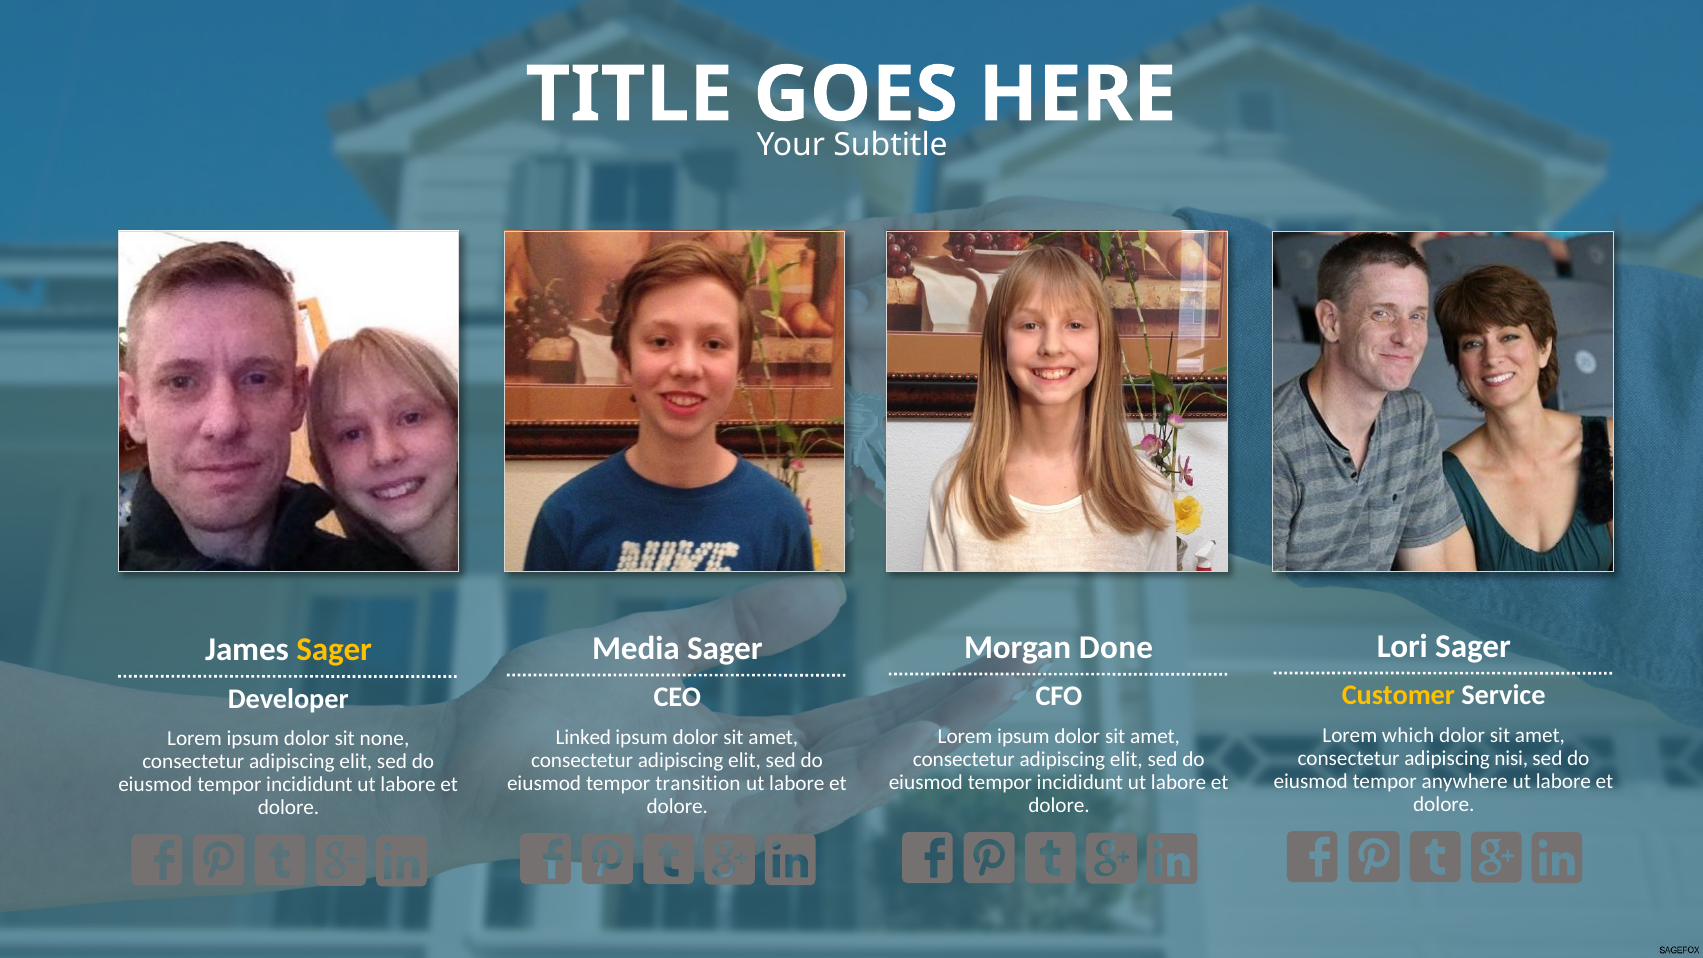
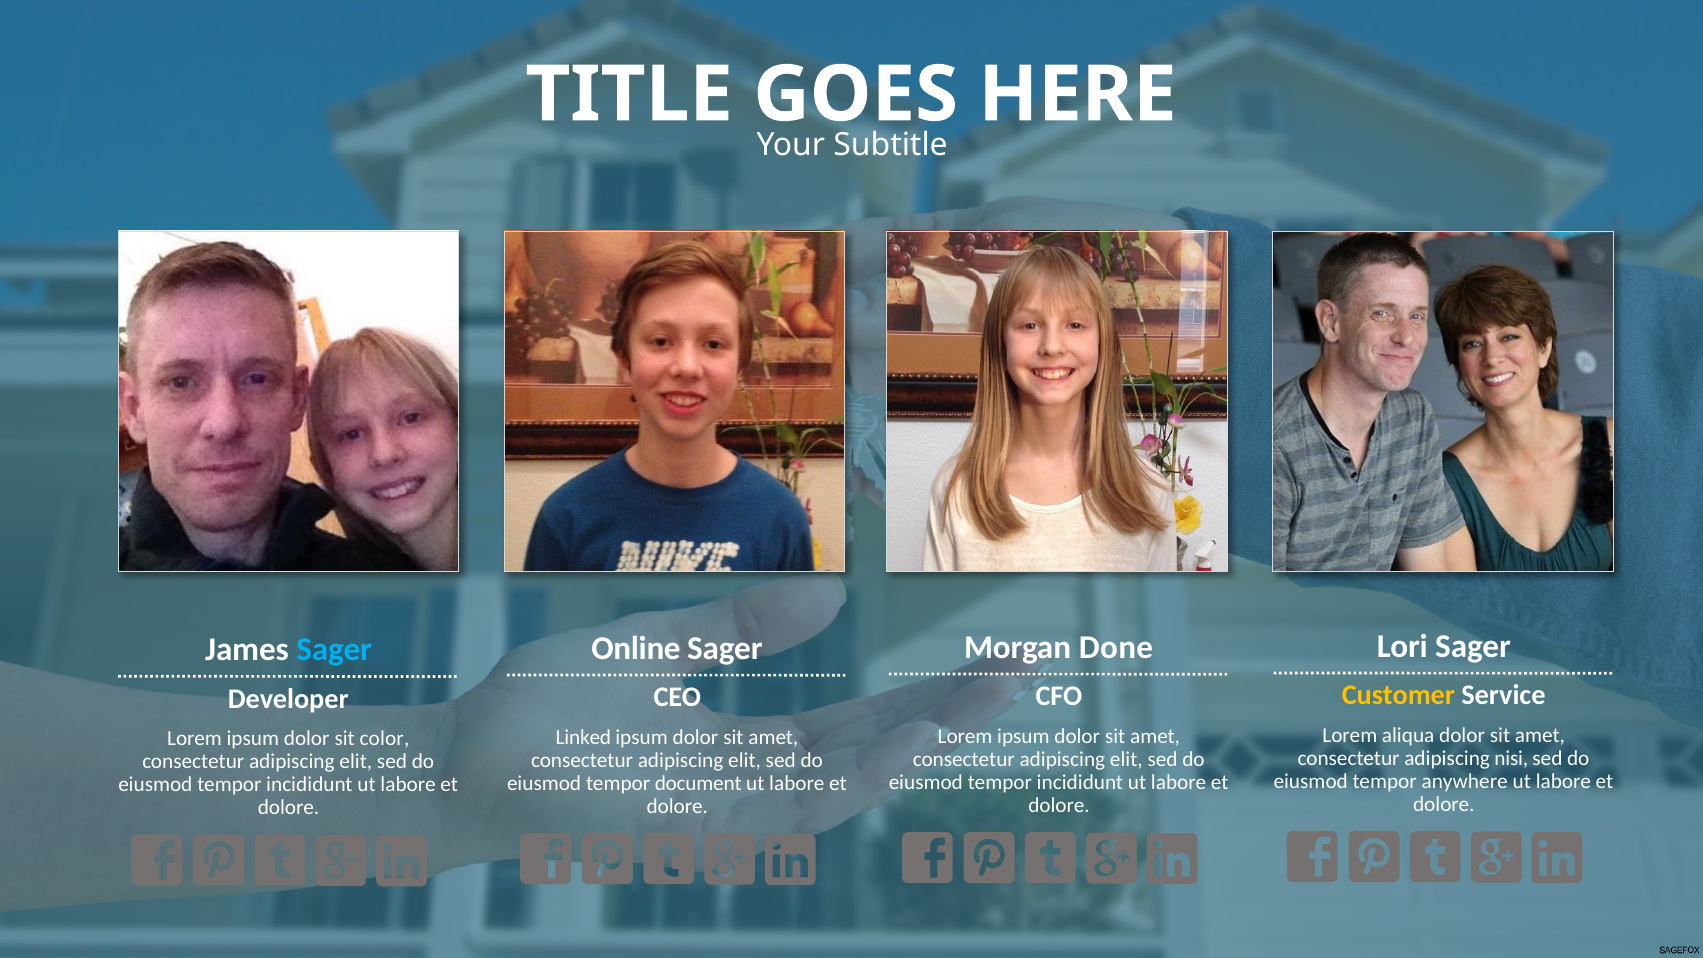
Media: Media -> Online (636, 649)
Sager colour: yellow -> light blue (334, 650)
which: which -> aliqua (1408, 736)
none: none -> color (384, 739)
transition: transition -> document (698, 784)
